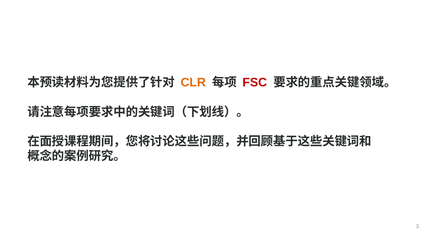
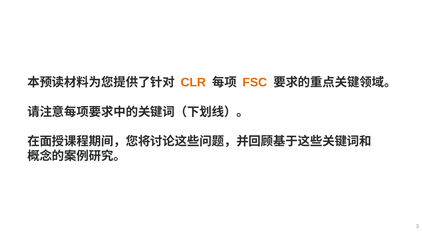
FSC colour: red -> orange (255, 83)
